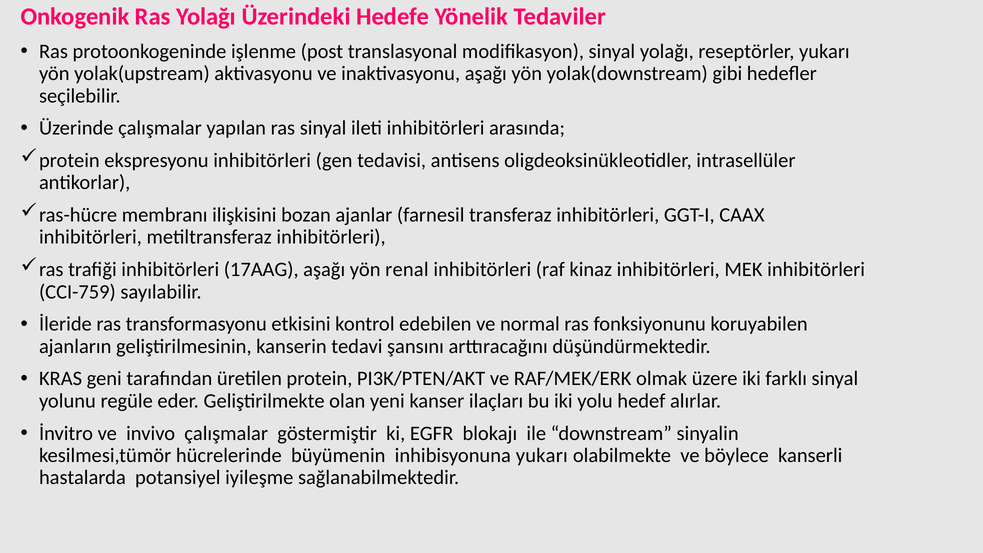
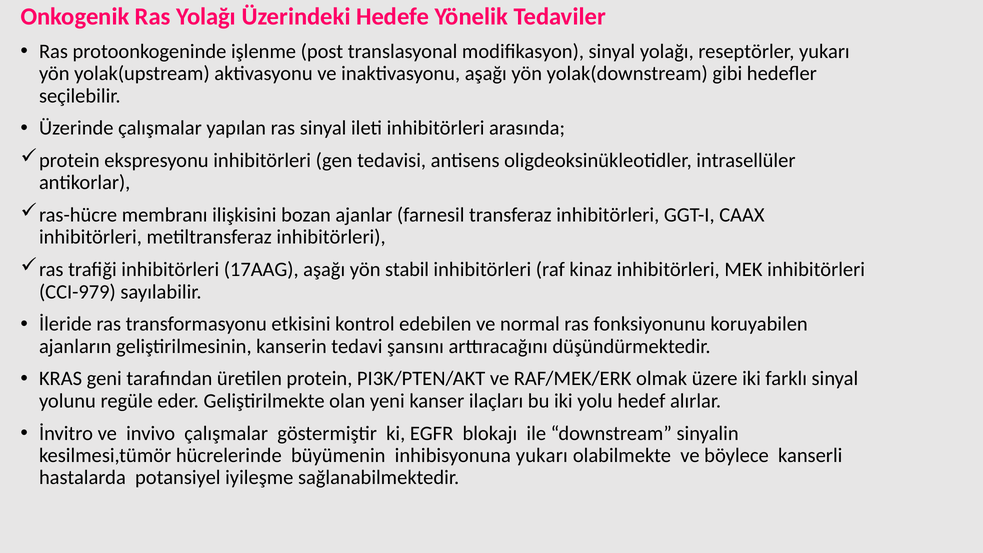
renal: renal -> stabil (407, 270)
CCI-759: CCI-759 -> CCI-979 (77, 292)
